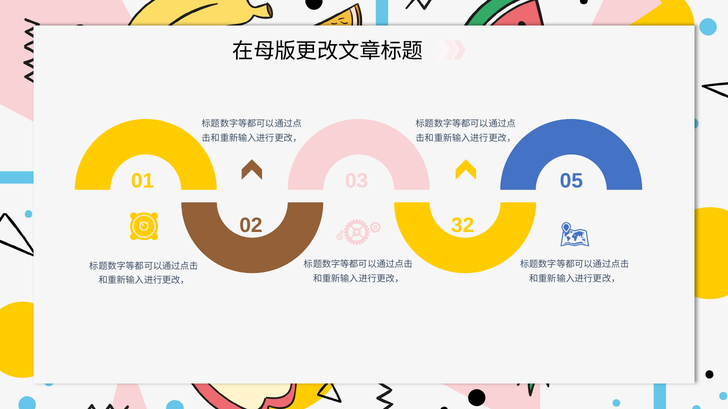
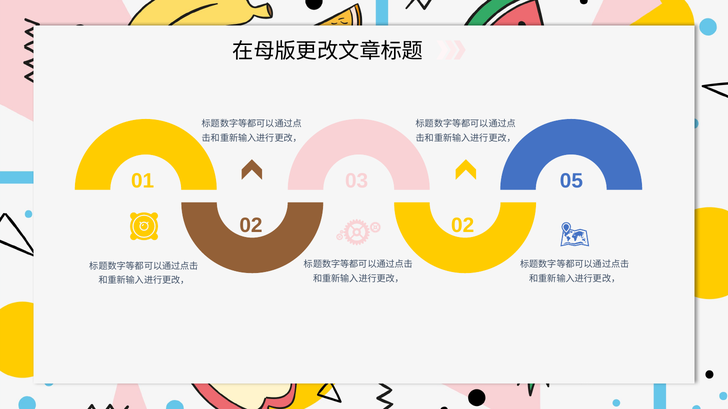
02 32: 32 -> 02 (463, 226)
